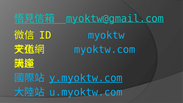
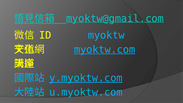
myoktw.com underline: none -> present (105, 49)
